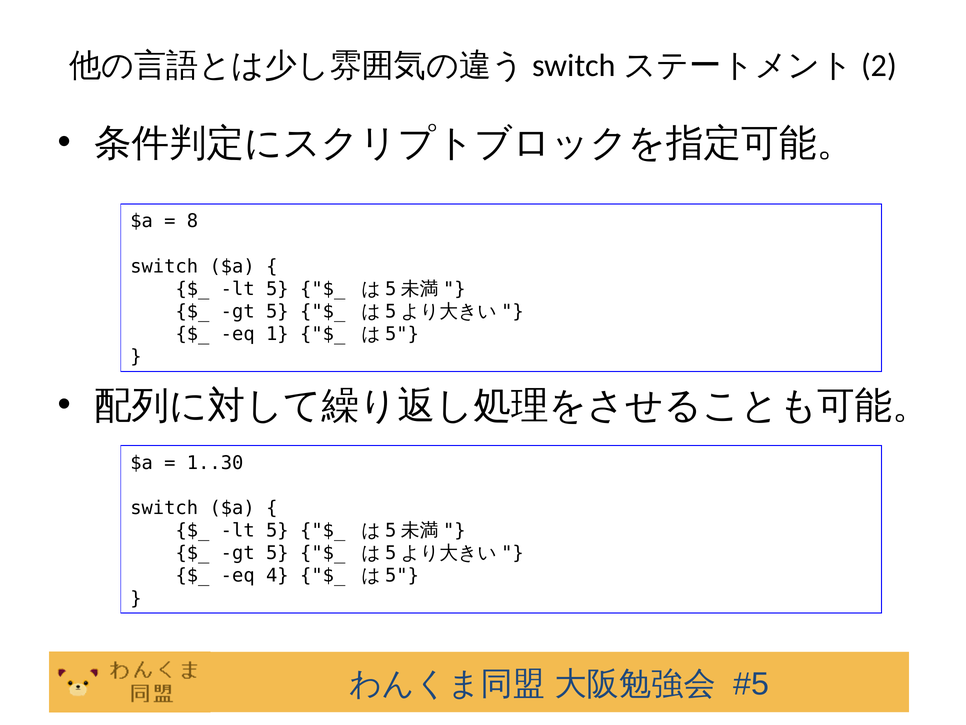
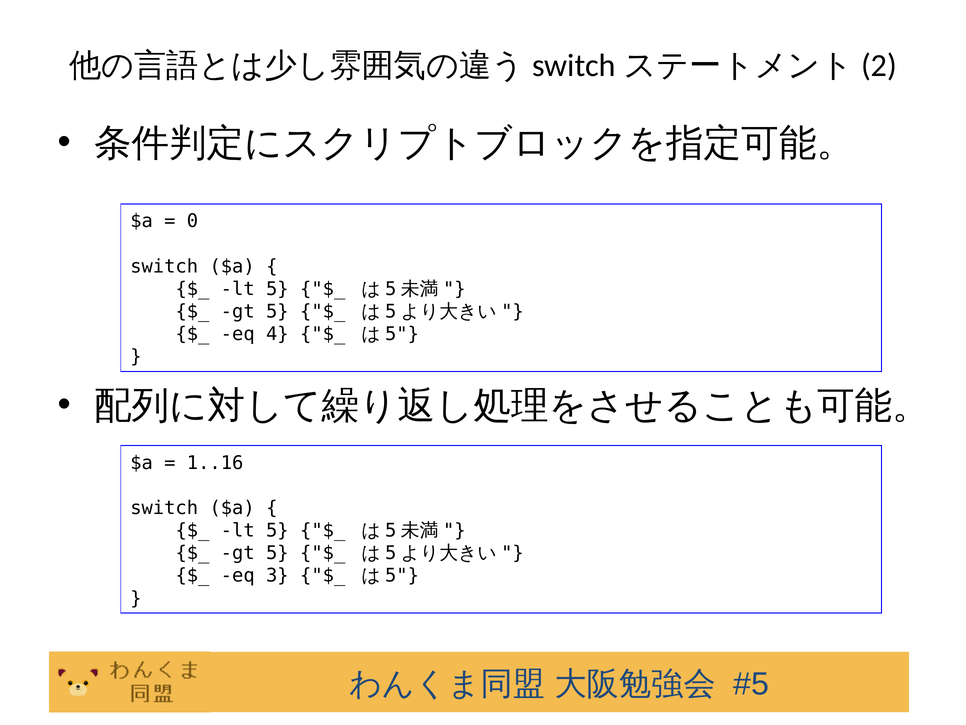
8: 8 -> 0 (193, 221)
1: 1 -> 4 (277, 334)
1..30: 1..30 -> 1..16 (215, 463)
4: 4 -> 3 (277, 575)
